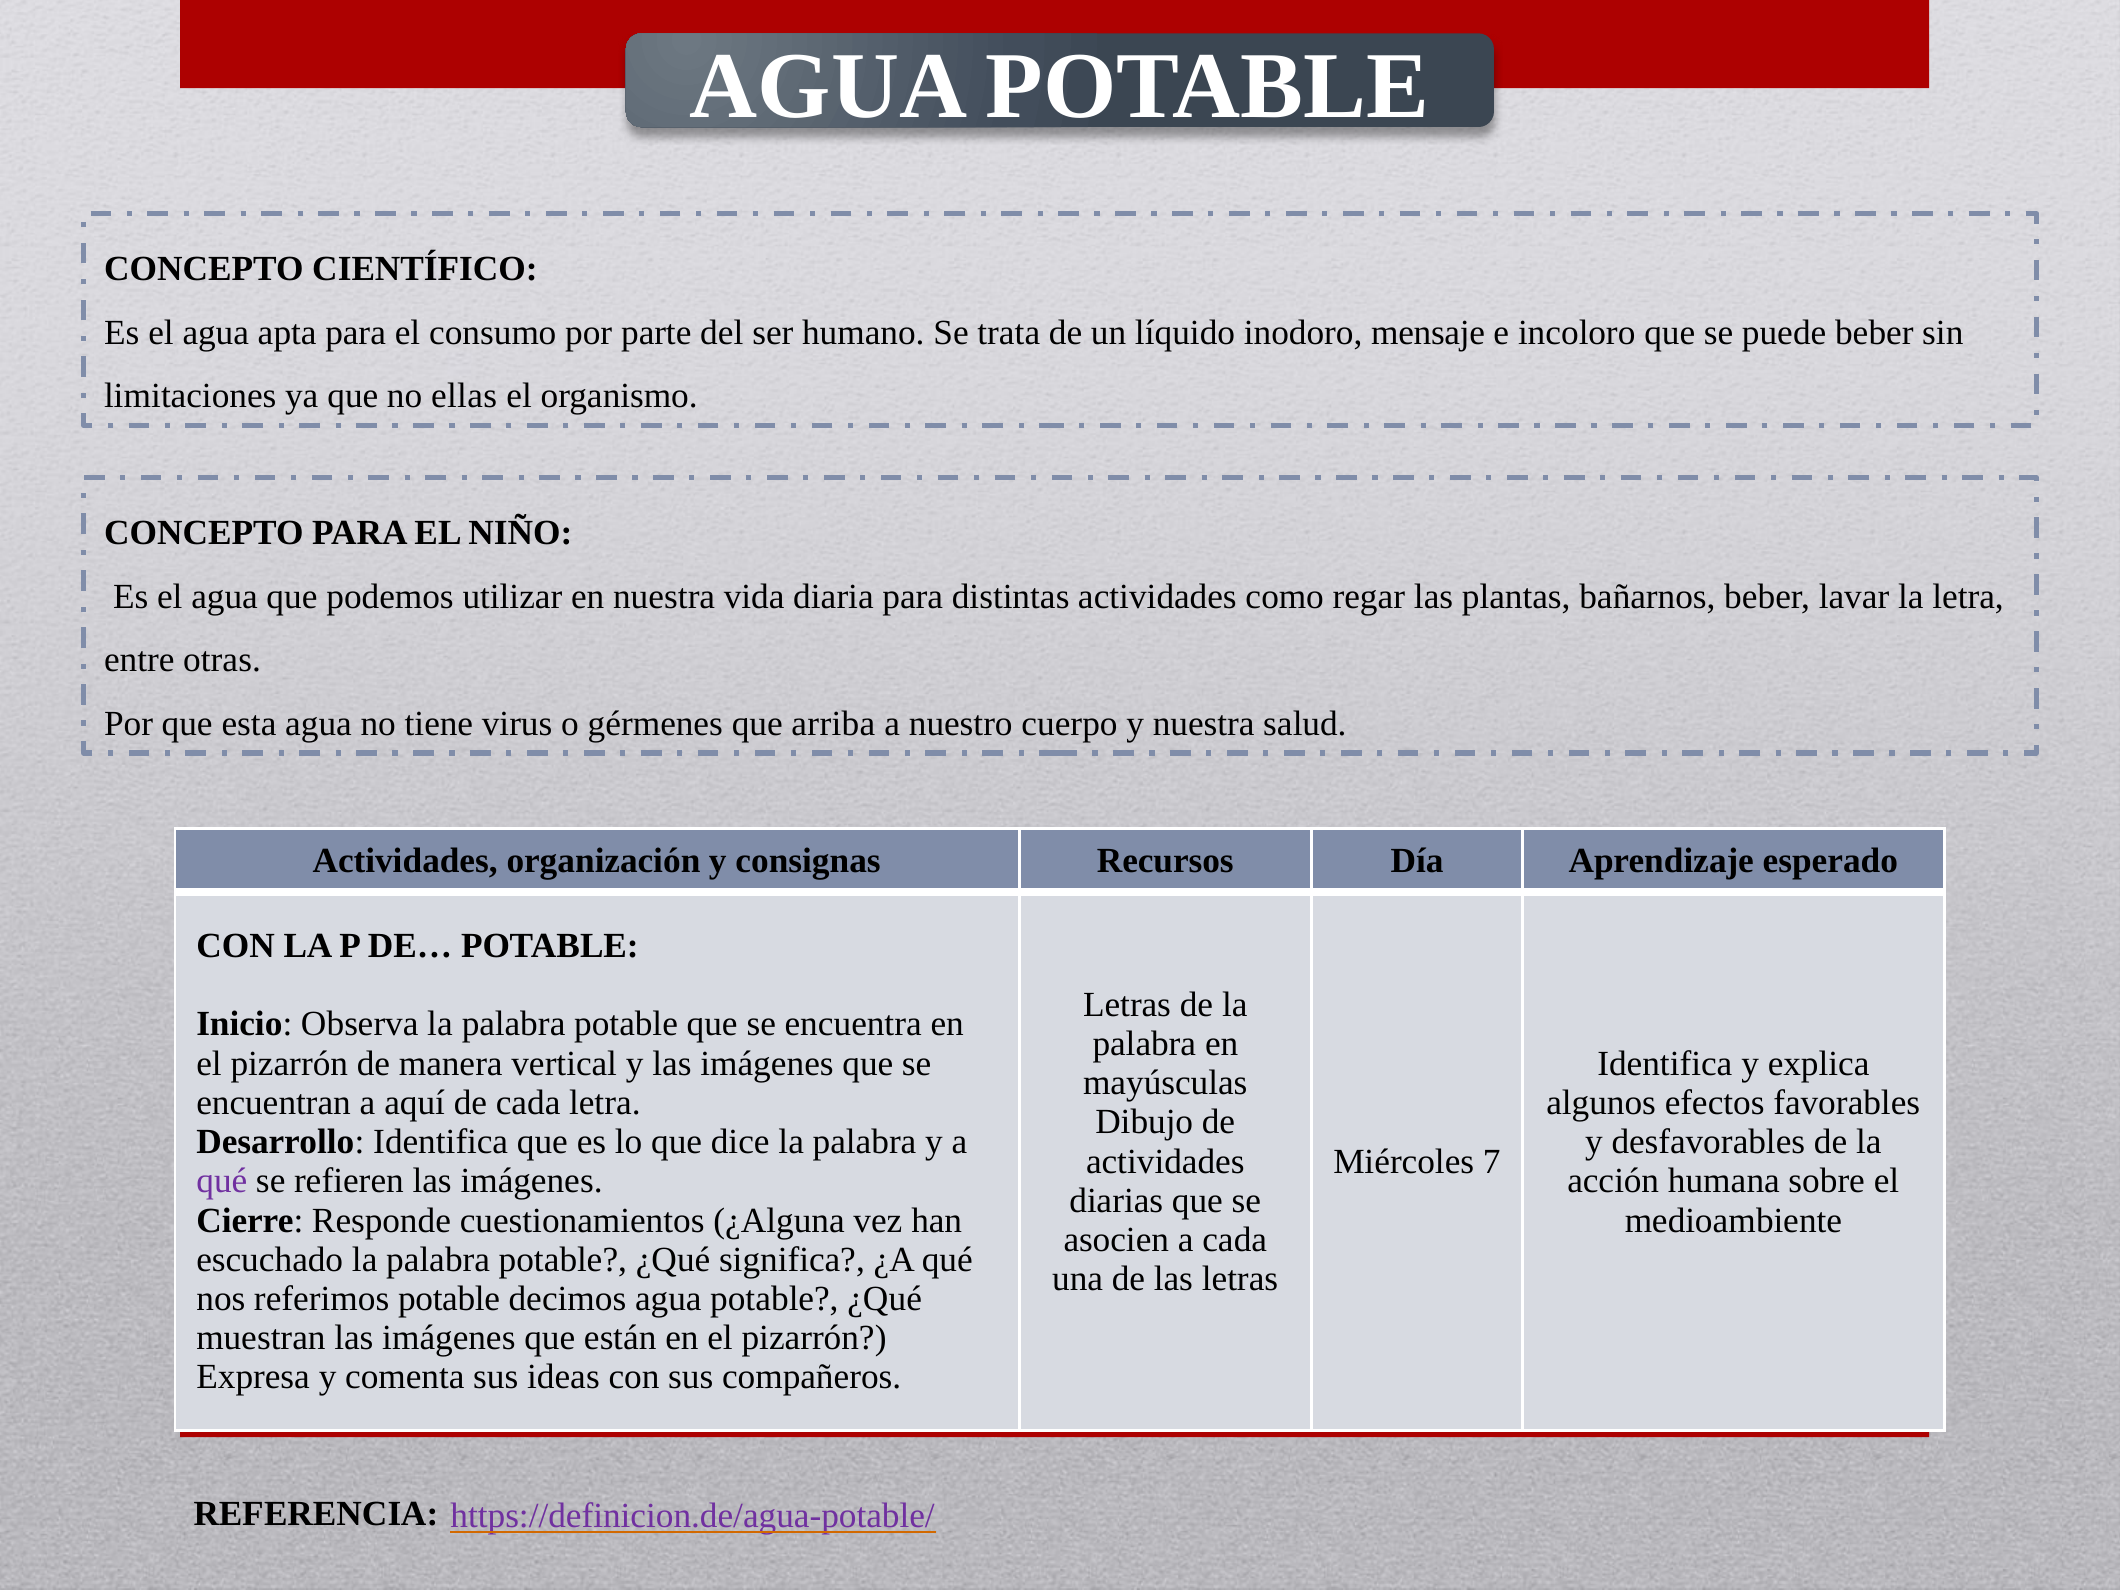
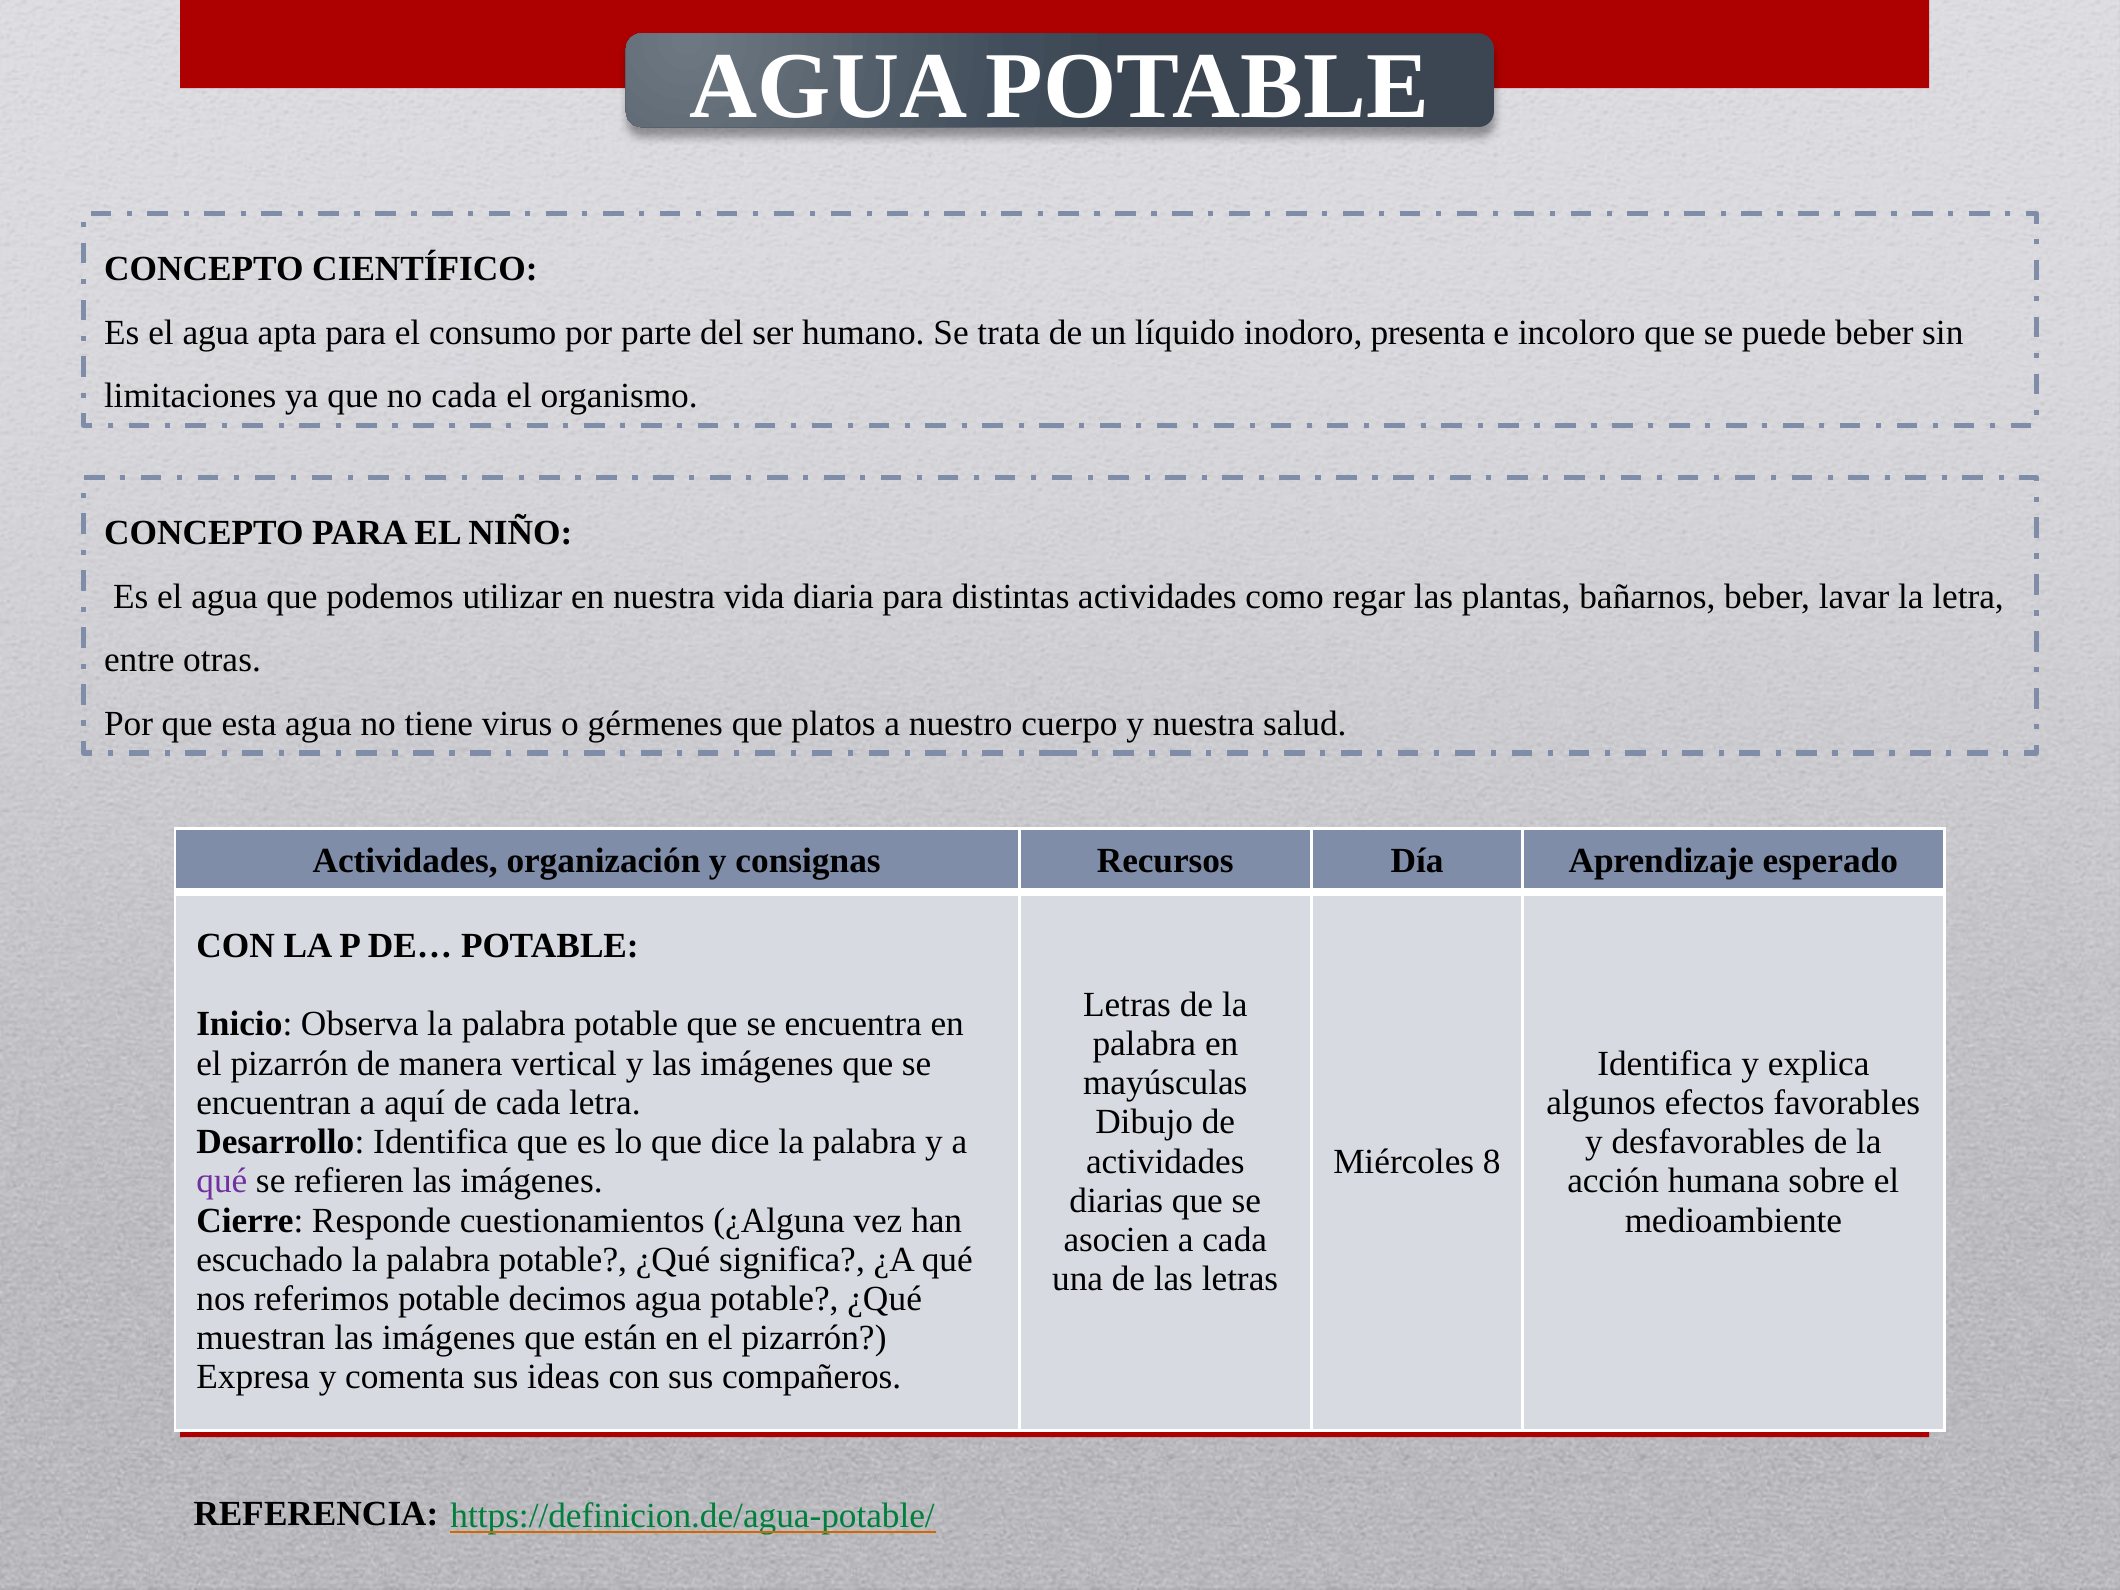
mensaje: mensaje -> presenta (1428, 332)
no ellas: ellas -> cada (464, 396)
arriba: arriba -> platos (834, 724)
7: 7 -> 8 (1492, 1162)
https://definicion.de/agua-potable/ colour: purple -> green (693, 1516)
